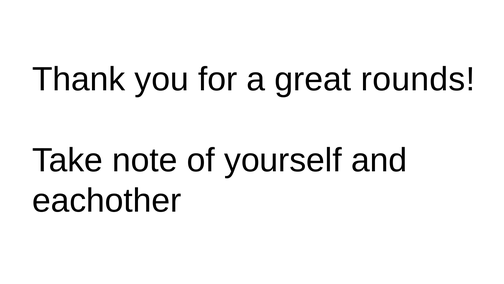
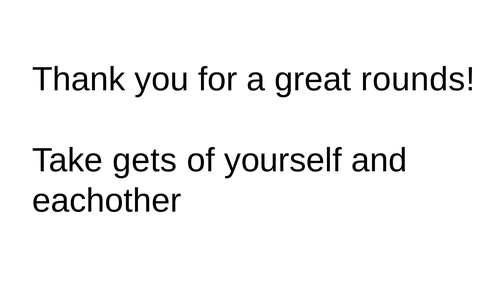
note: note -> gets (145, 160)
